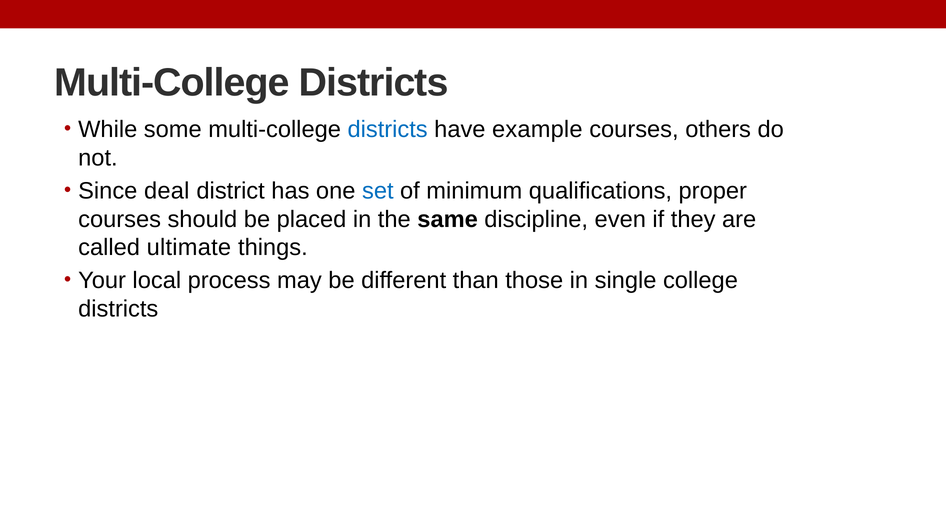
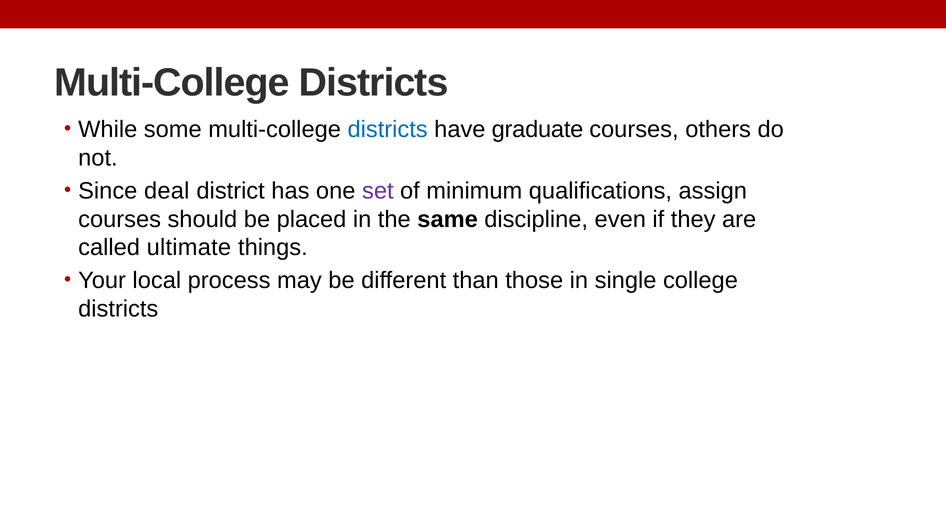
example: example -> graduate (538, 129)
set colour: blue -> purple (378, 191)
proper: proper -> assign (713, 191)
